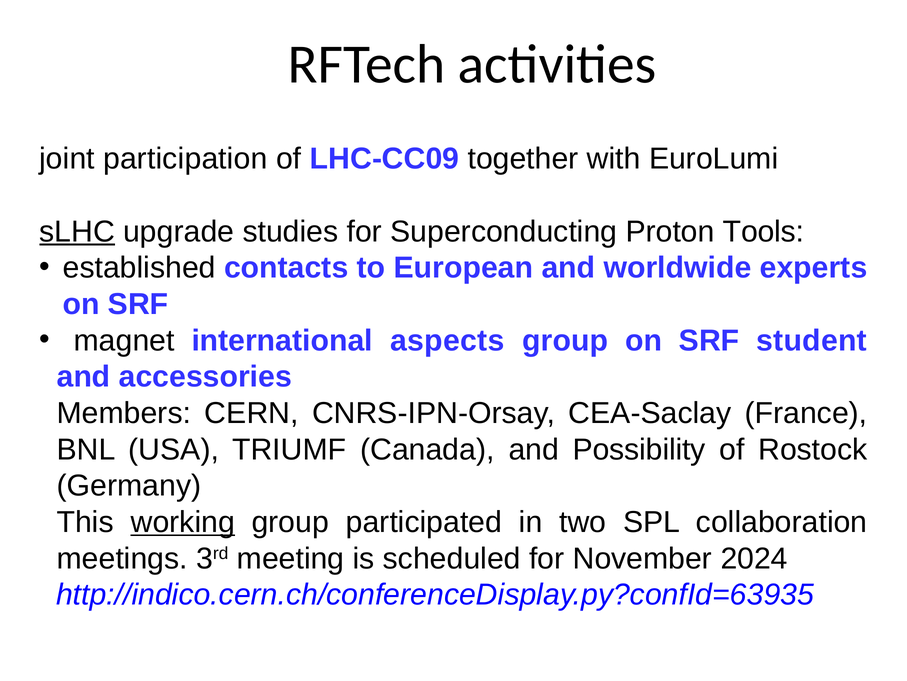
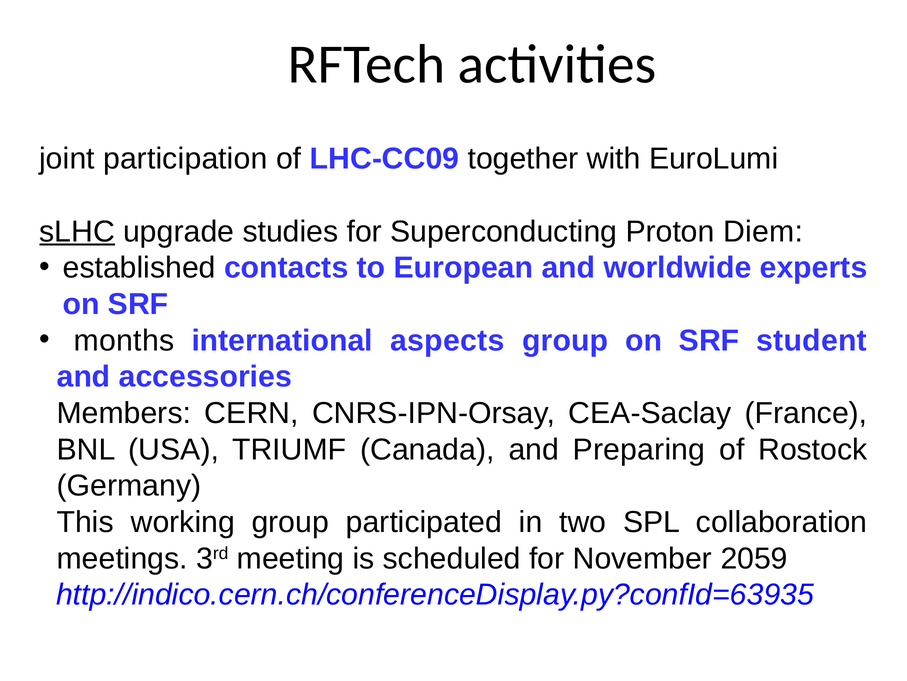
Tools: Tools -> Diem (763, 231)
magnet: magnet -> months (124, 340)
Possibility: Possibility -> Preparing (639, 449)
working underline: present -> none (183, 522)
2024: 2024 -> 2059 (754, 558)
